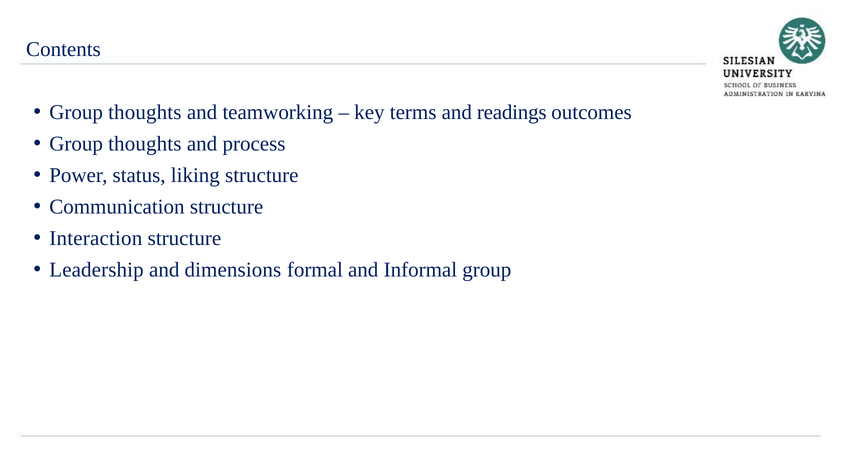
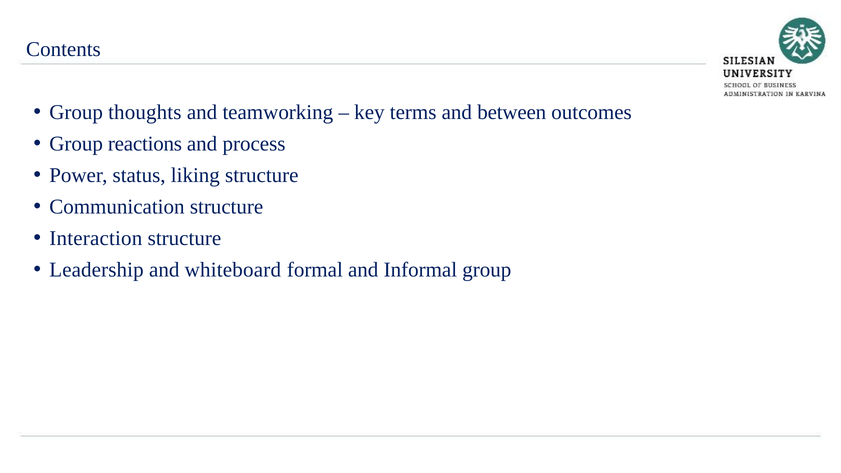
readings: readings -> between (512, 112)
thoughts: thoughts -> reactions (145, 144)
dimensions: dimensions -> whiteboard (233, 270)
